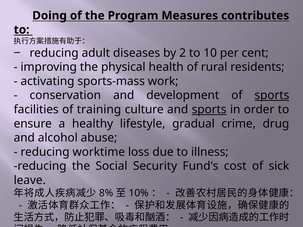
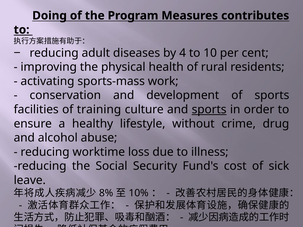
2: 2 -> 4 (183, 53)
sports underline: present -> none (272, 95)
gradual: gradual -> without (193, 124)
